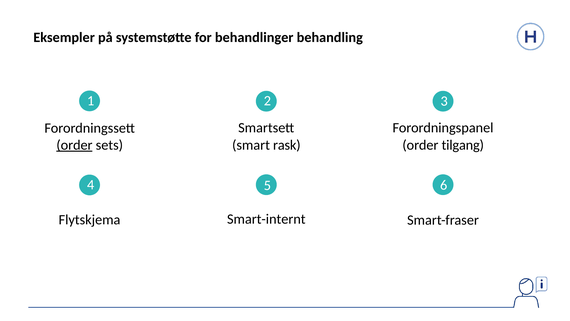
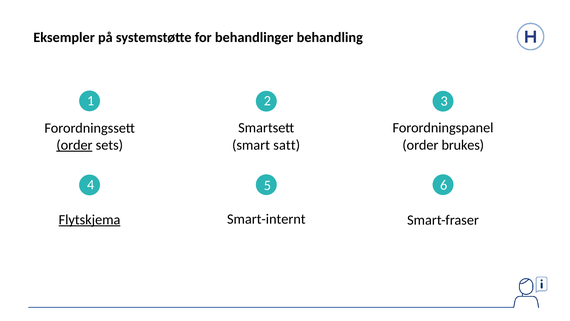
rask: rask -> satt (287, 145)
tilgang: tilgang -> brukes (463, 145)
Flytskjema underline: none -> present (90, 220)
